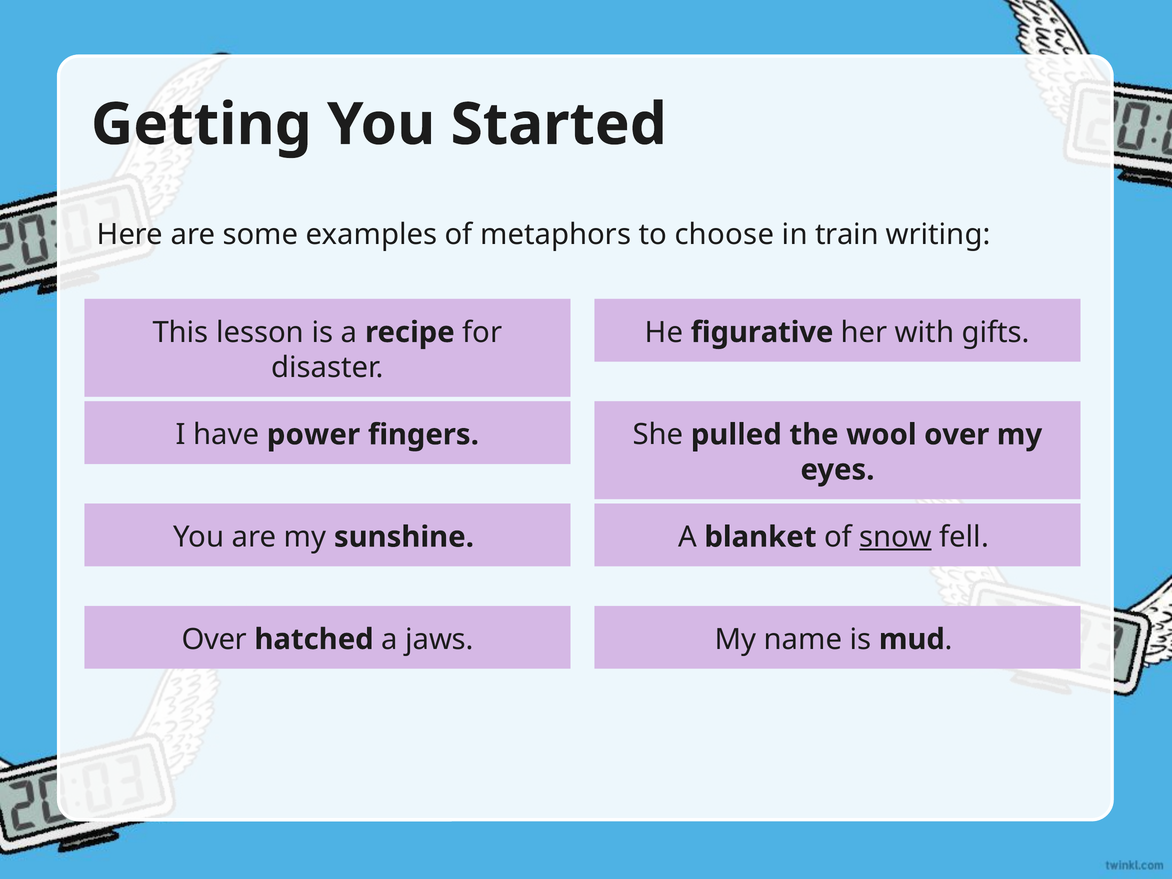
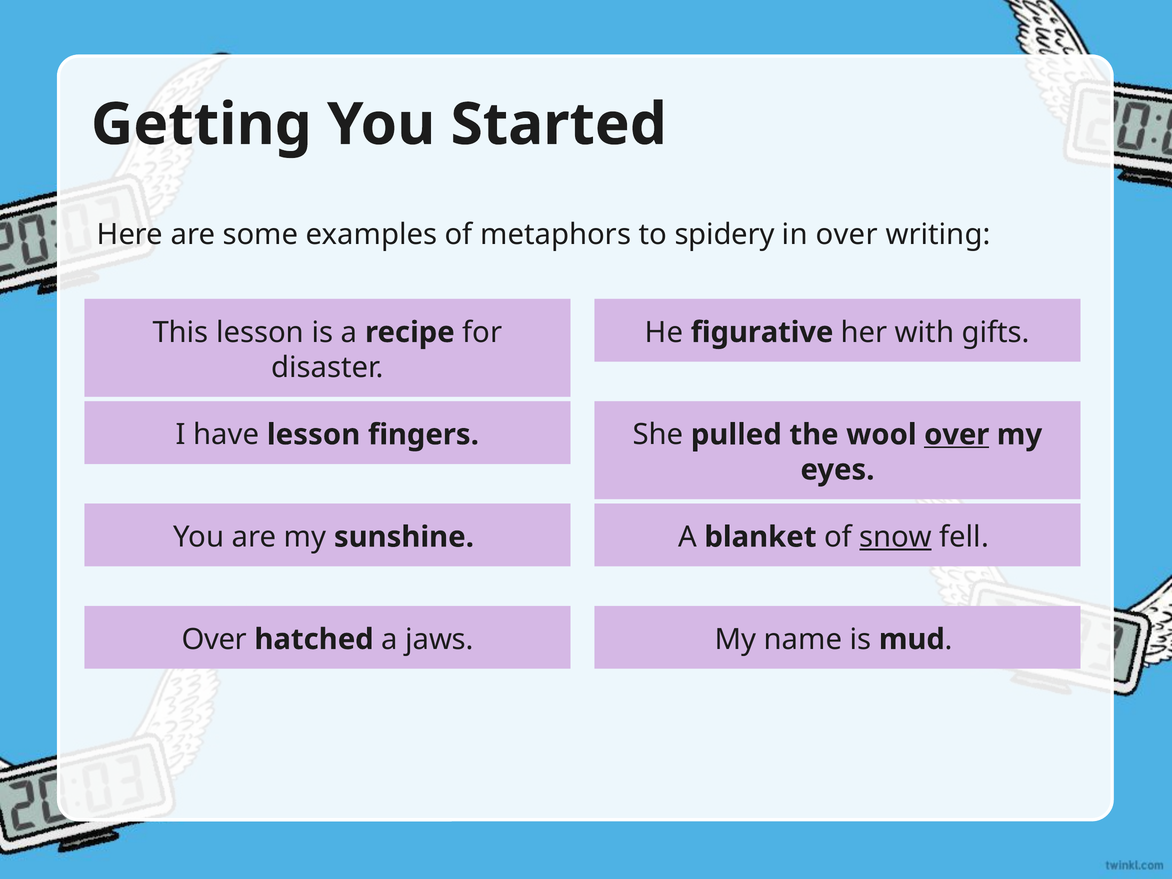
choose: choose -> spidery (725, 235)
in train: train -> over (847, 235)
have power: power -> lesson (314, 435)
over underline: none -> present (957, 435)
